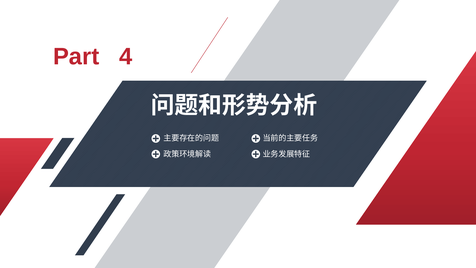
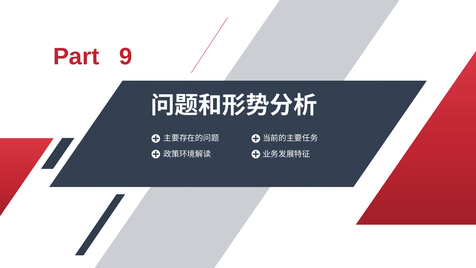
4: 4 -> 9 (126, 57)
